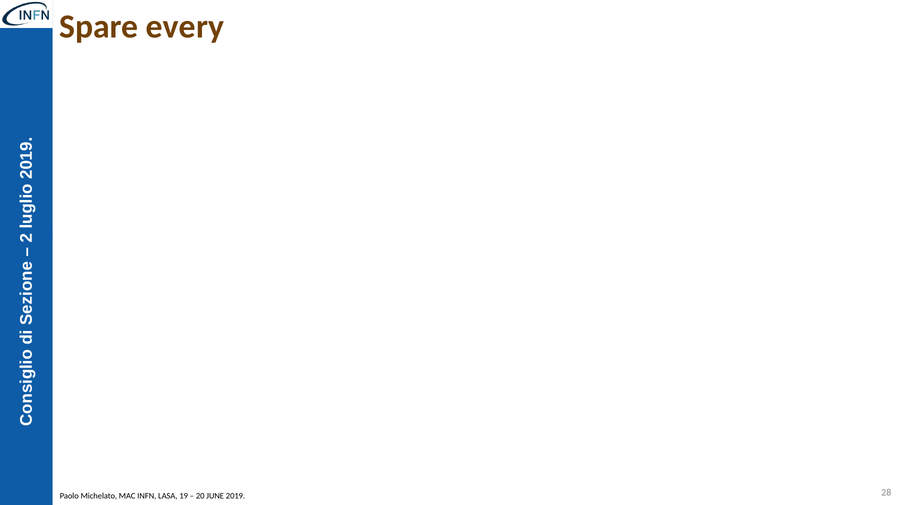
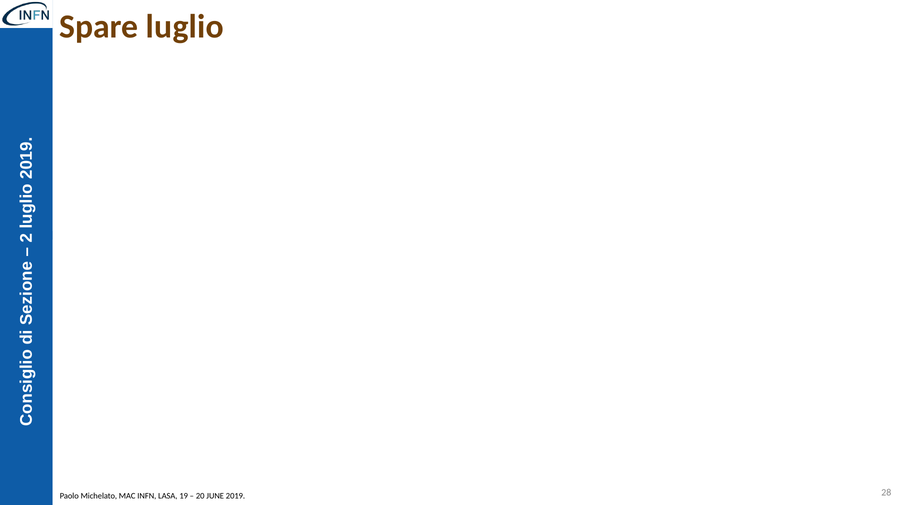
every: every -> luglio (185, 27)
